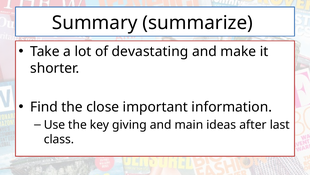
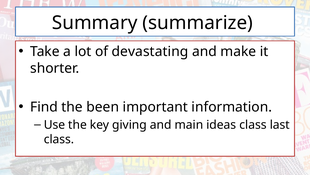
close: close -> been (103, 107)
ideas after: after -> class (253, 124)
